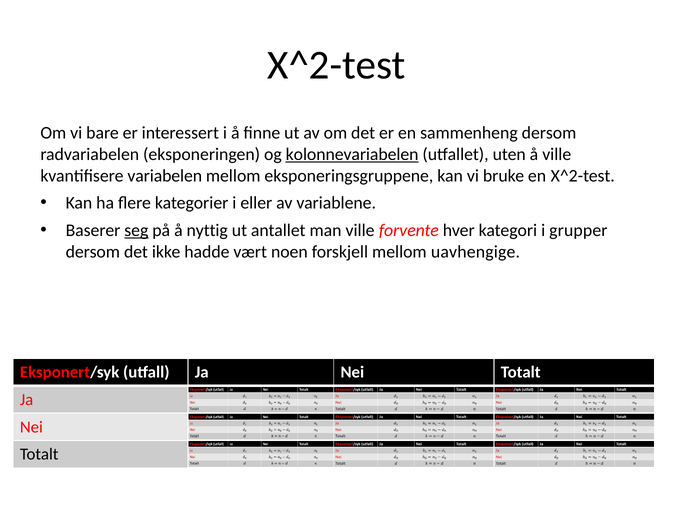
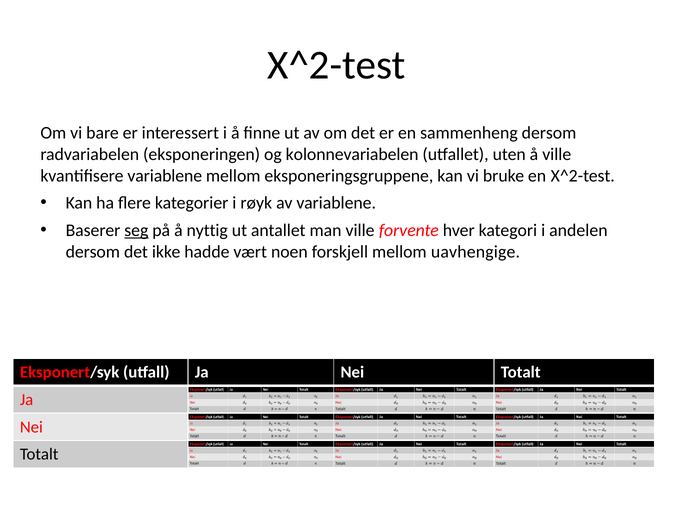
kolonnevariabelen underline: present -> none (352, 154)
kvantifisere variabelen: variabelen -> variablene (165, 176)
eller: eller -> røyk (256, 203)
grupper: grupper -> andelen (578, 230)
